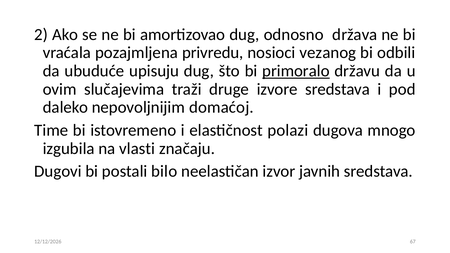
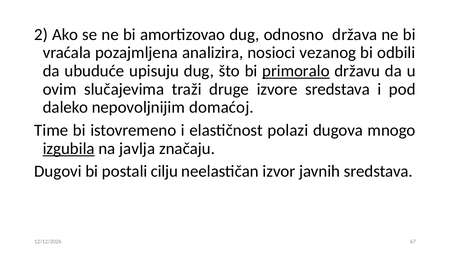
privredu: privredu -> analizira (213, 53)
izgubila underline: none -> present (69, 149)
vlasti: vlasti -> javlja (137, 149)
bilo: bilo -> cilju (164, 171)
